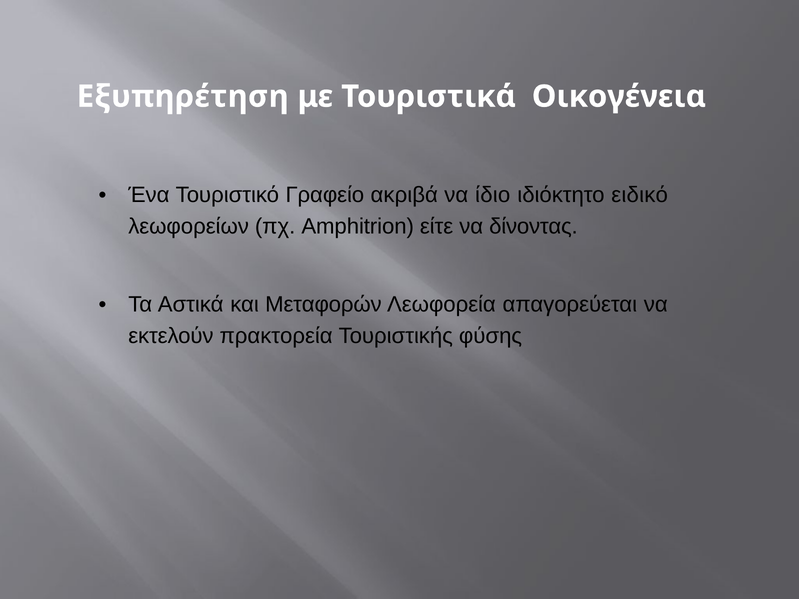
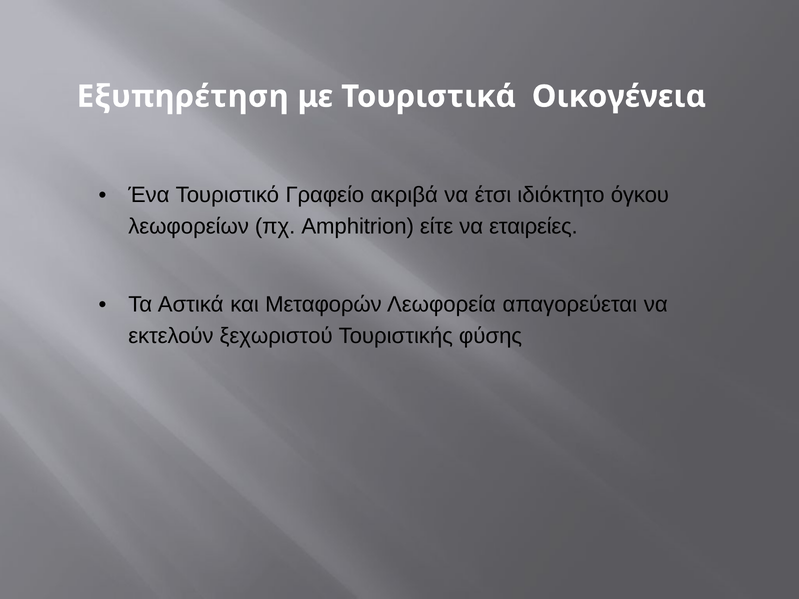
ίδιο: ίδιο -> έτσι (493, 195)
ειδικό: ειδικό -> όγκου (640, 195)
δίνοντας: δίνοντας -> εταιρείες (533, 226)
πρακτορεία: πρακτορεία -> ξεχωριστού (276, 336)
